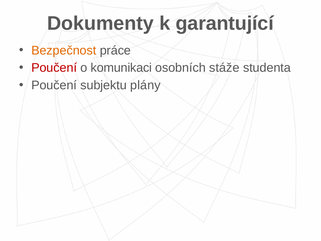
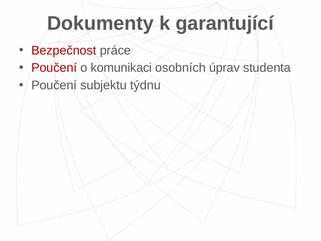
Bezpečnost colour: orange -> red (64, 50)
stáže: stáže -> úprav (224, 68)
plány: plány -> týdnu (145, 85)
